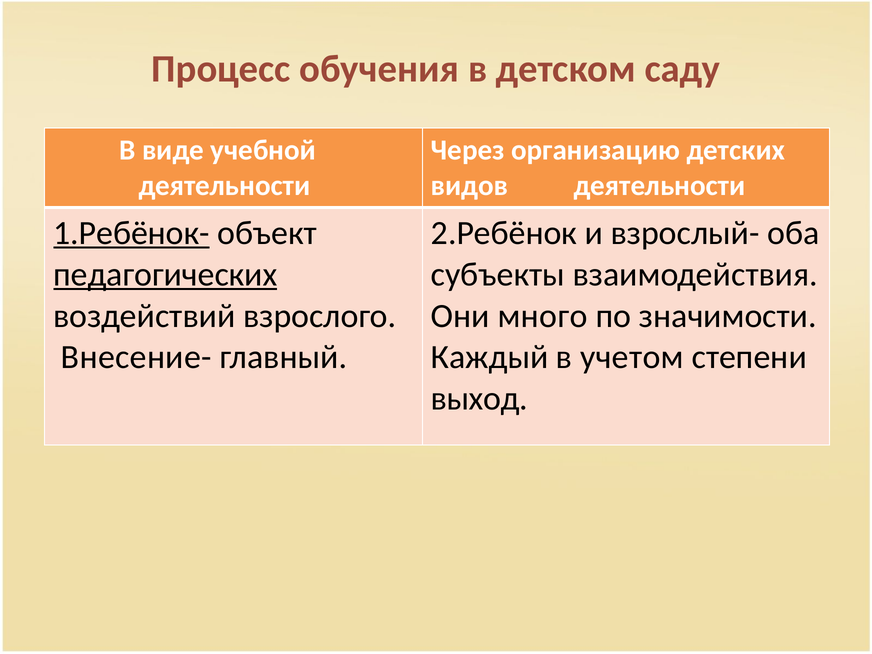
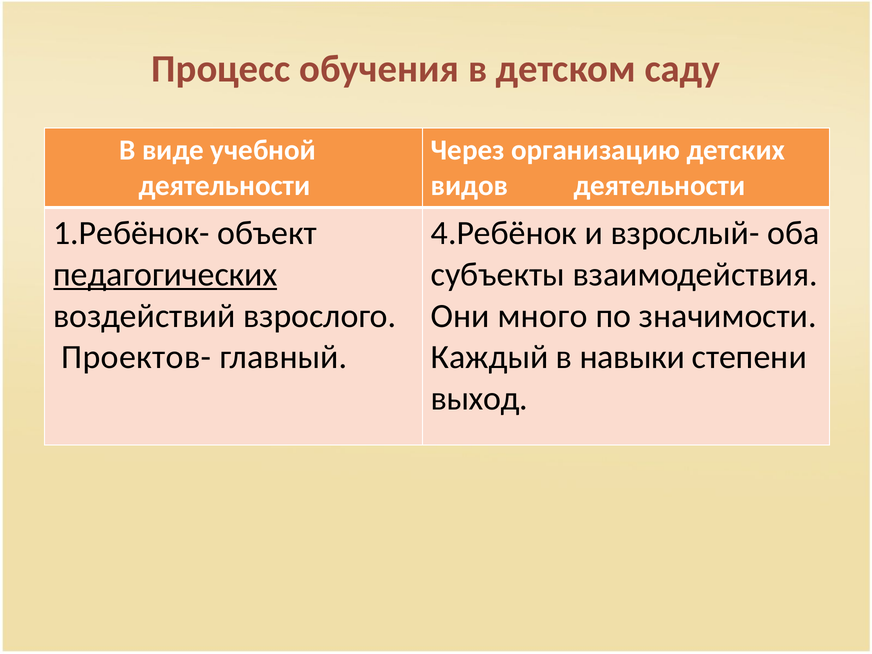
1.Ребёнок- underline: present -> none (132, 233)
2.Ребёнок: 2.Ребёнок -> 4.Ребёнок (504, 233)
Внесение-: Внесение- -> Проектов- (136, 357)
учетом: учетом -> навыки (632, 357)
